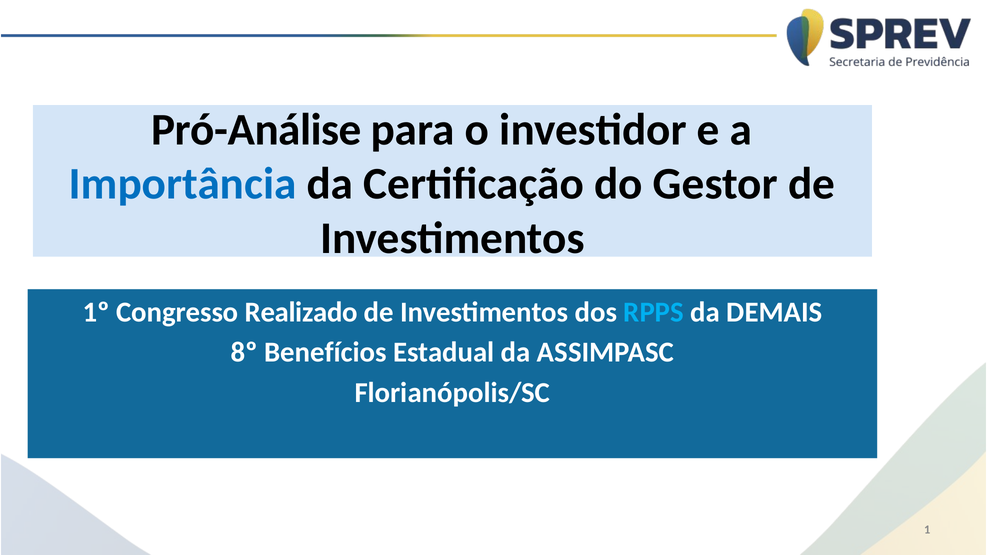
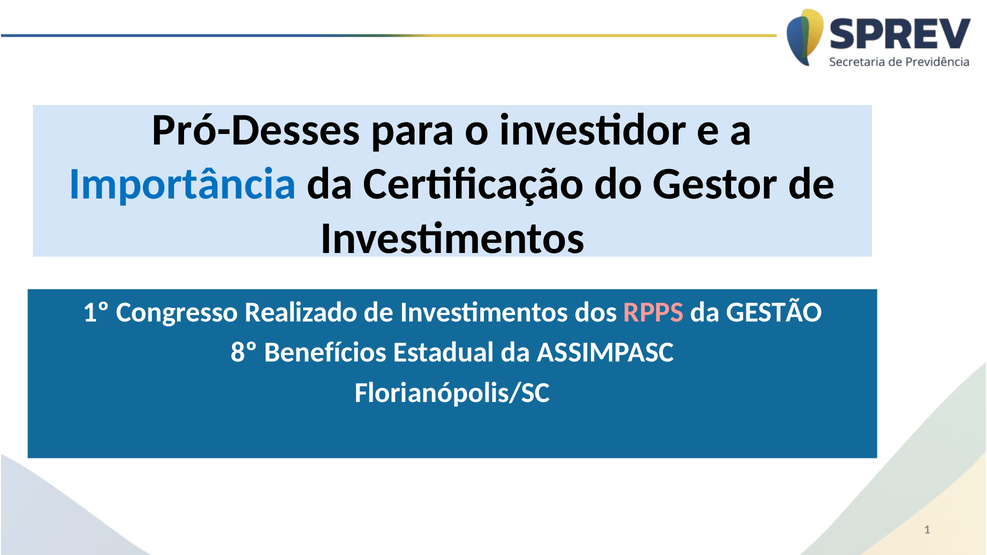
Pró-Análise: Pró-Análise -> Pró-Desses (256, 130)
RPPS colour: light blue -> pink (654, 312)
DEMAIS: DEMAIS -> GESTÃO (774, 312)
